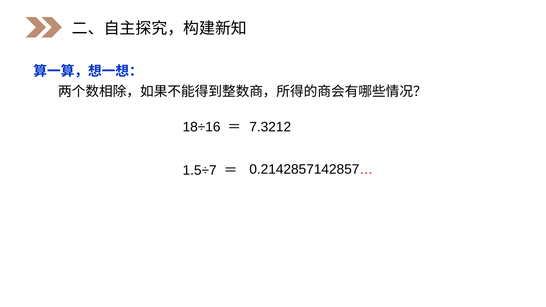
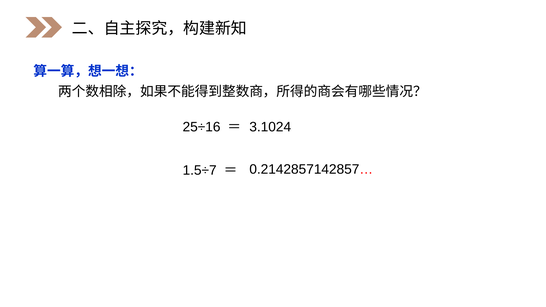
18÷16: 18÷16 -> 25÷16 (202, 127)
7.3212: 7.3212 -> 3.1024 (270, 127)
